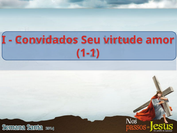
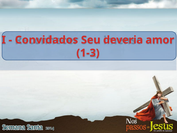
virtude: virtude -> deveria (123, 40)
1-1: 1-1 -> 1-3 (88, 53)
